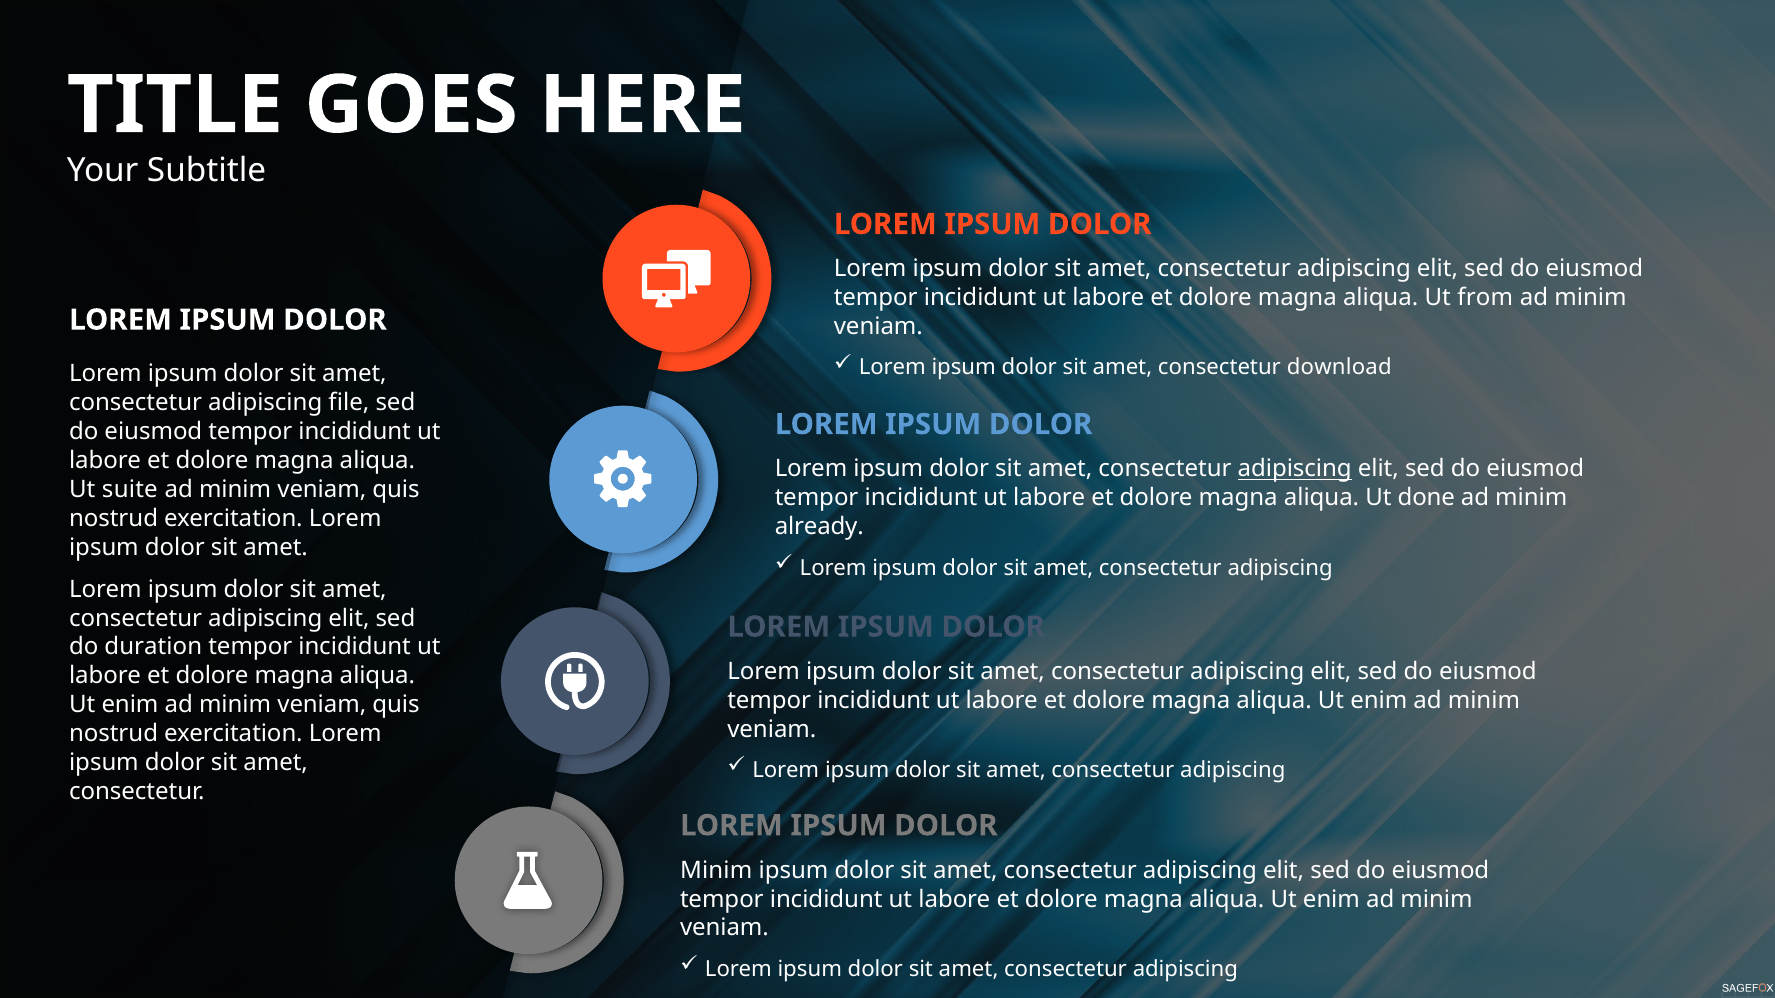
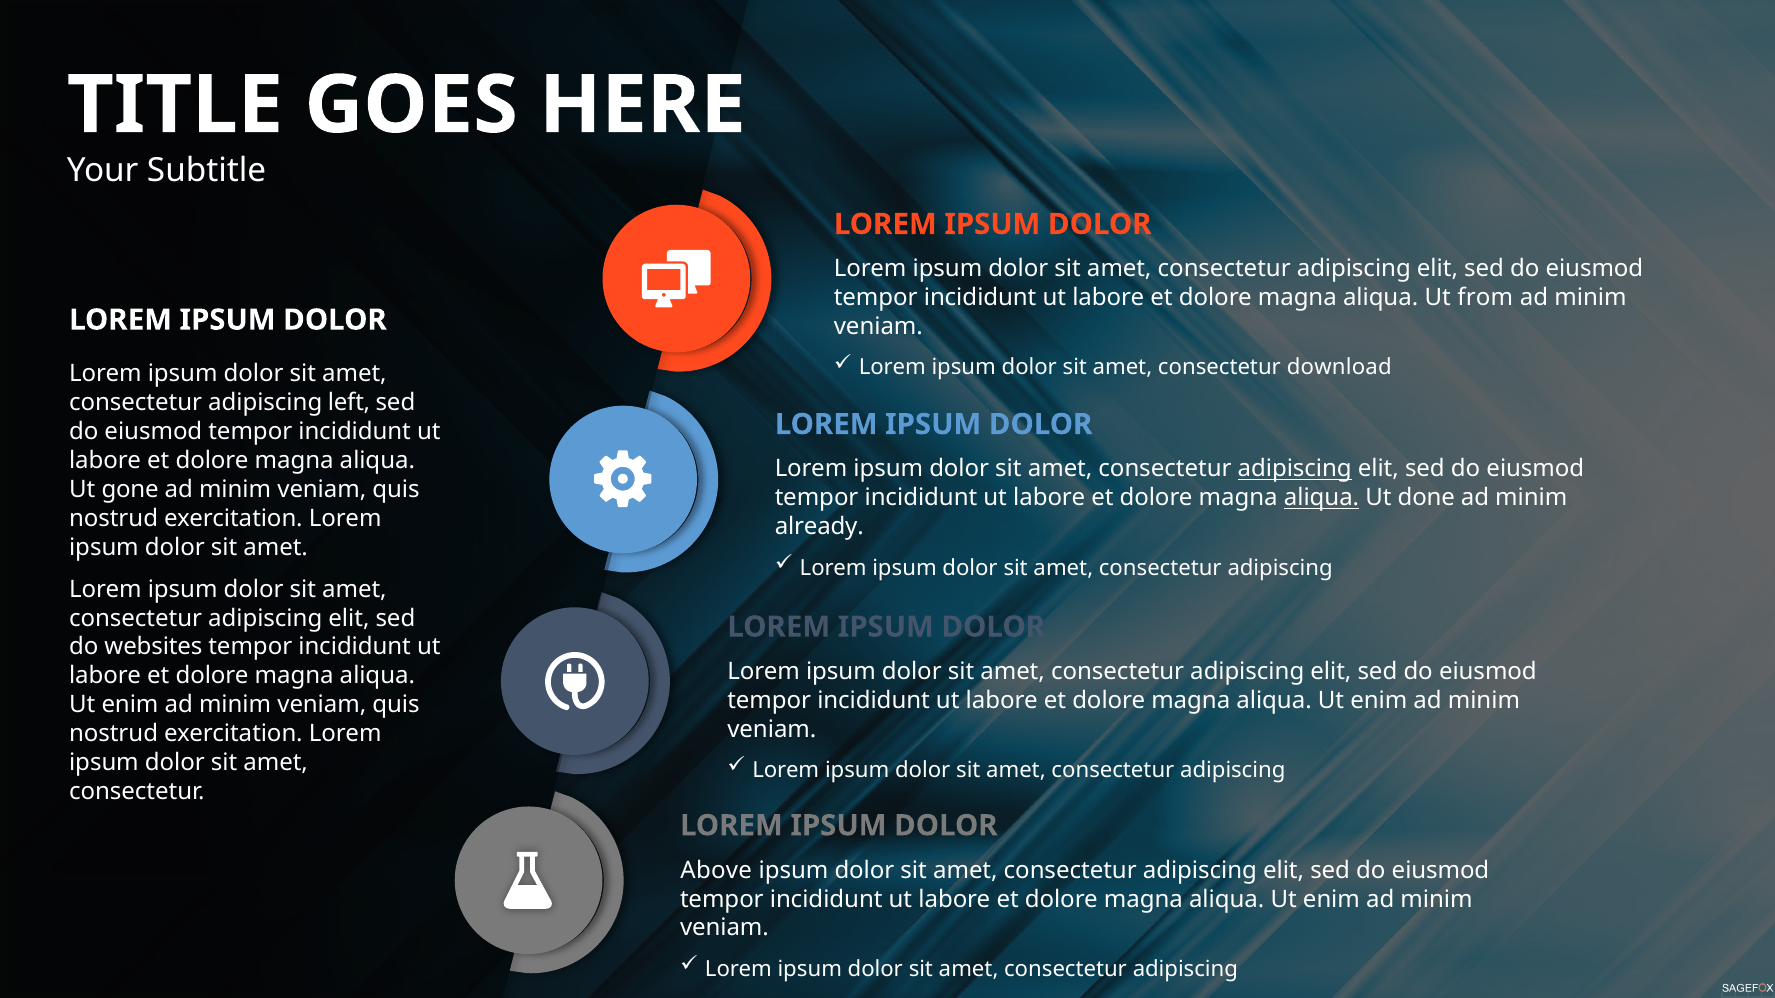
file: file -> left (349, 403)
suite: suite -> gone (130, 490)
aliqua underline: none -> present (1322, 498)
duration: duration -> websites (153, 647)
Minim: Minim -> Above (716, 871)
